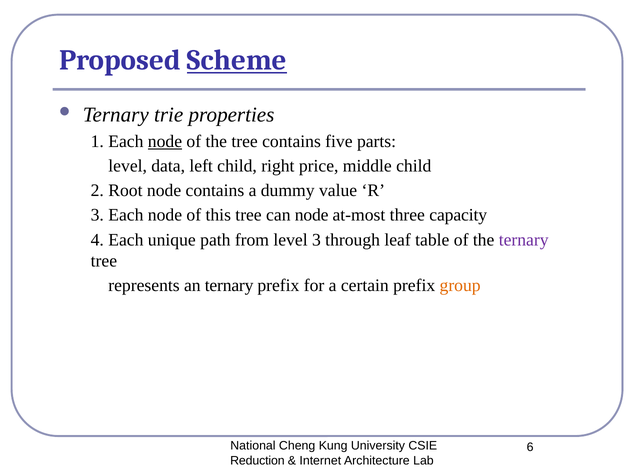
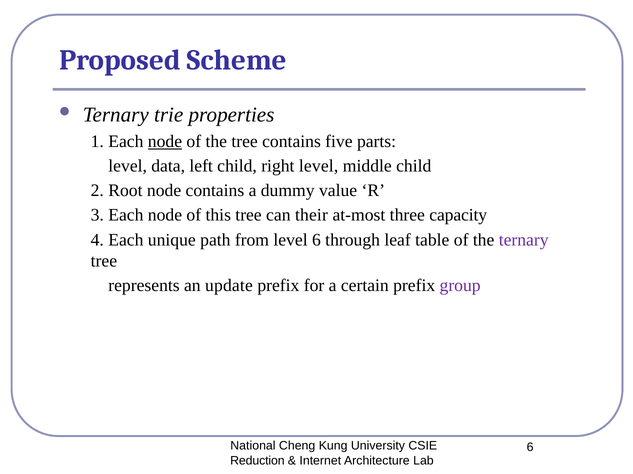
Scheme underline: present -> none (237, 60)
right price: price -> level (319, 166)
can node: node -> their (311, 215)
level 3: 3 -> 6 (316, 240)
an ternary: ternary -> update (229, 286)
group colour: orange -> purple (460, 286)
